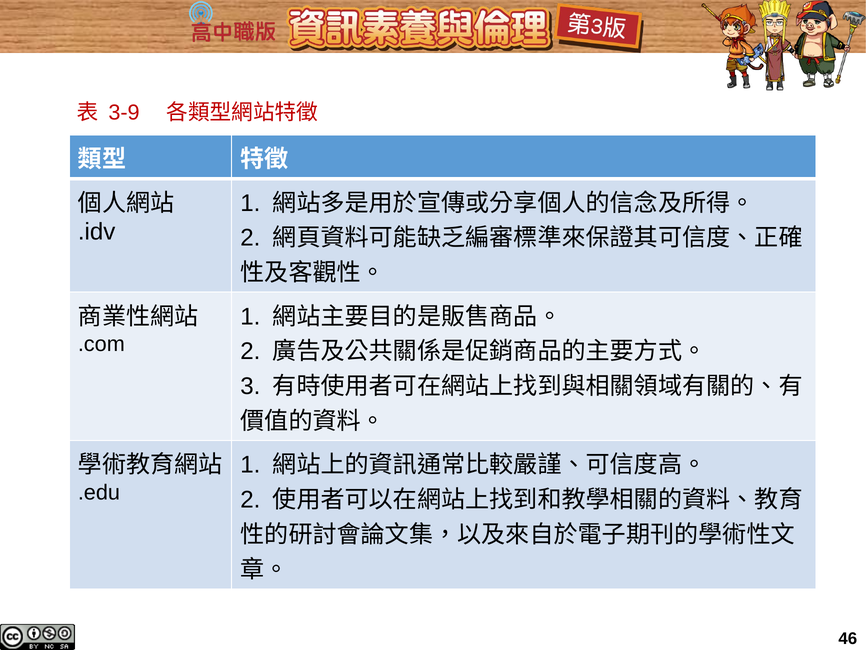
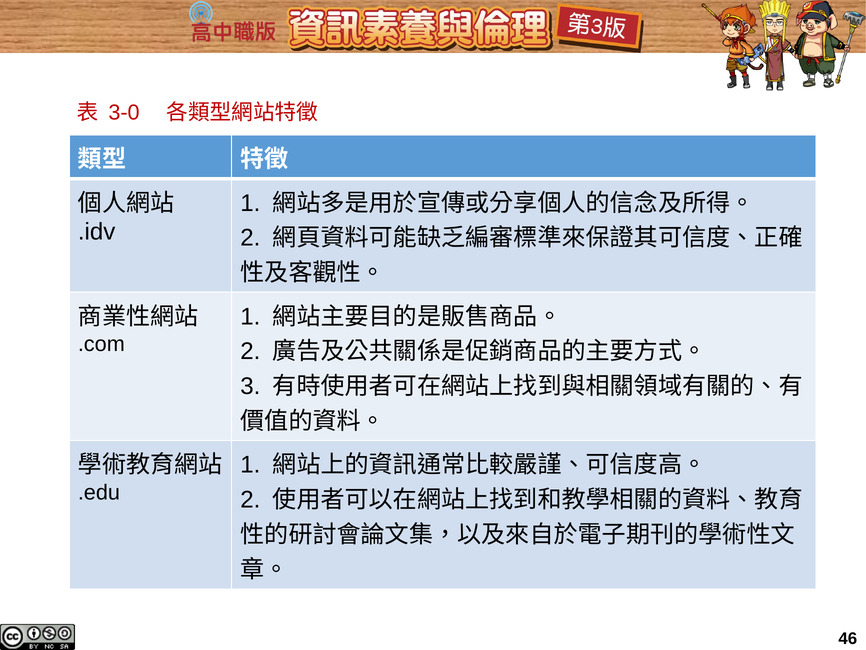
3-9: 3-9 -> 3-0 (124, 113)
